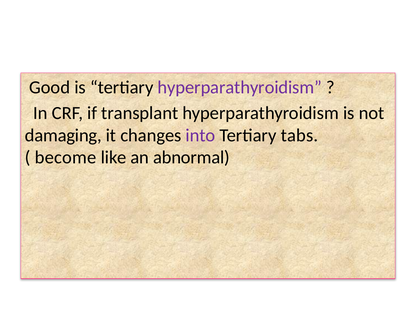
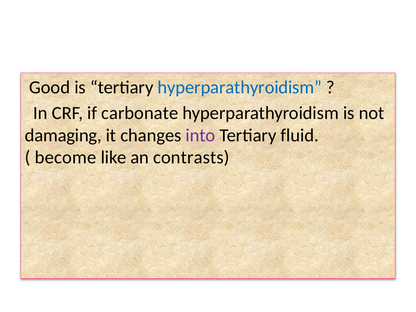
hyperparathyroidism colour: purple -> blue (240, 87)
transplant: transplant -> carbonate (140, 113)
tabs: tabs -> fluid (300, 135)
abnormal: abnormal -> contrasts (191, 158)
